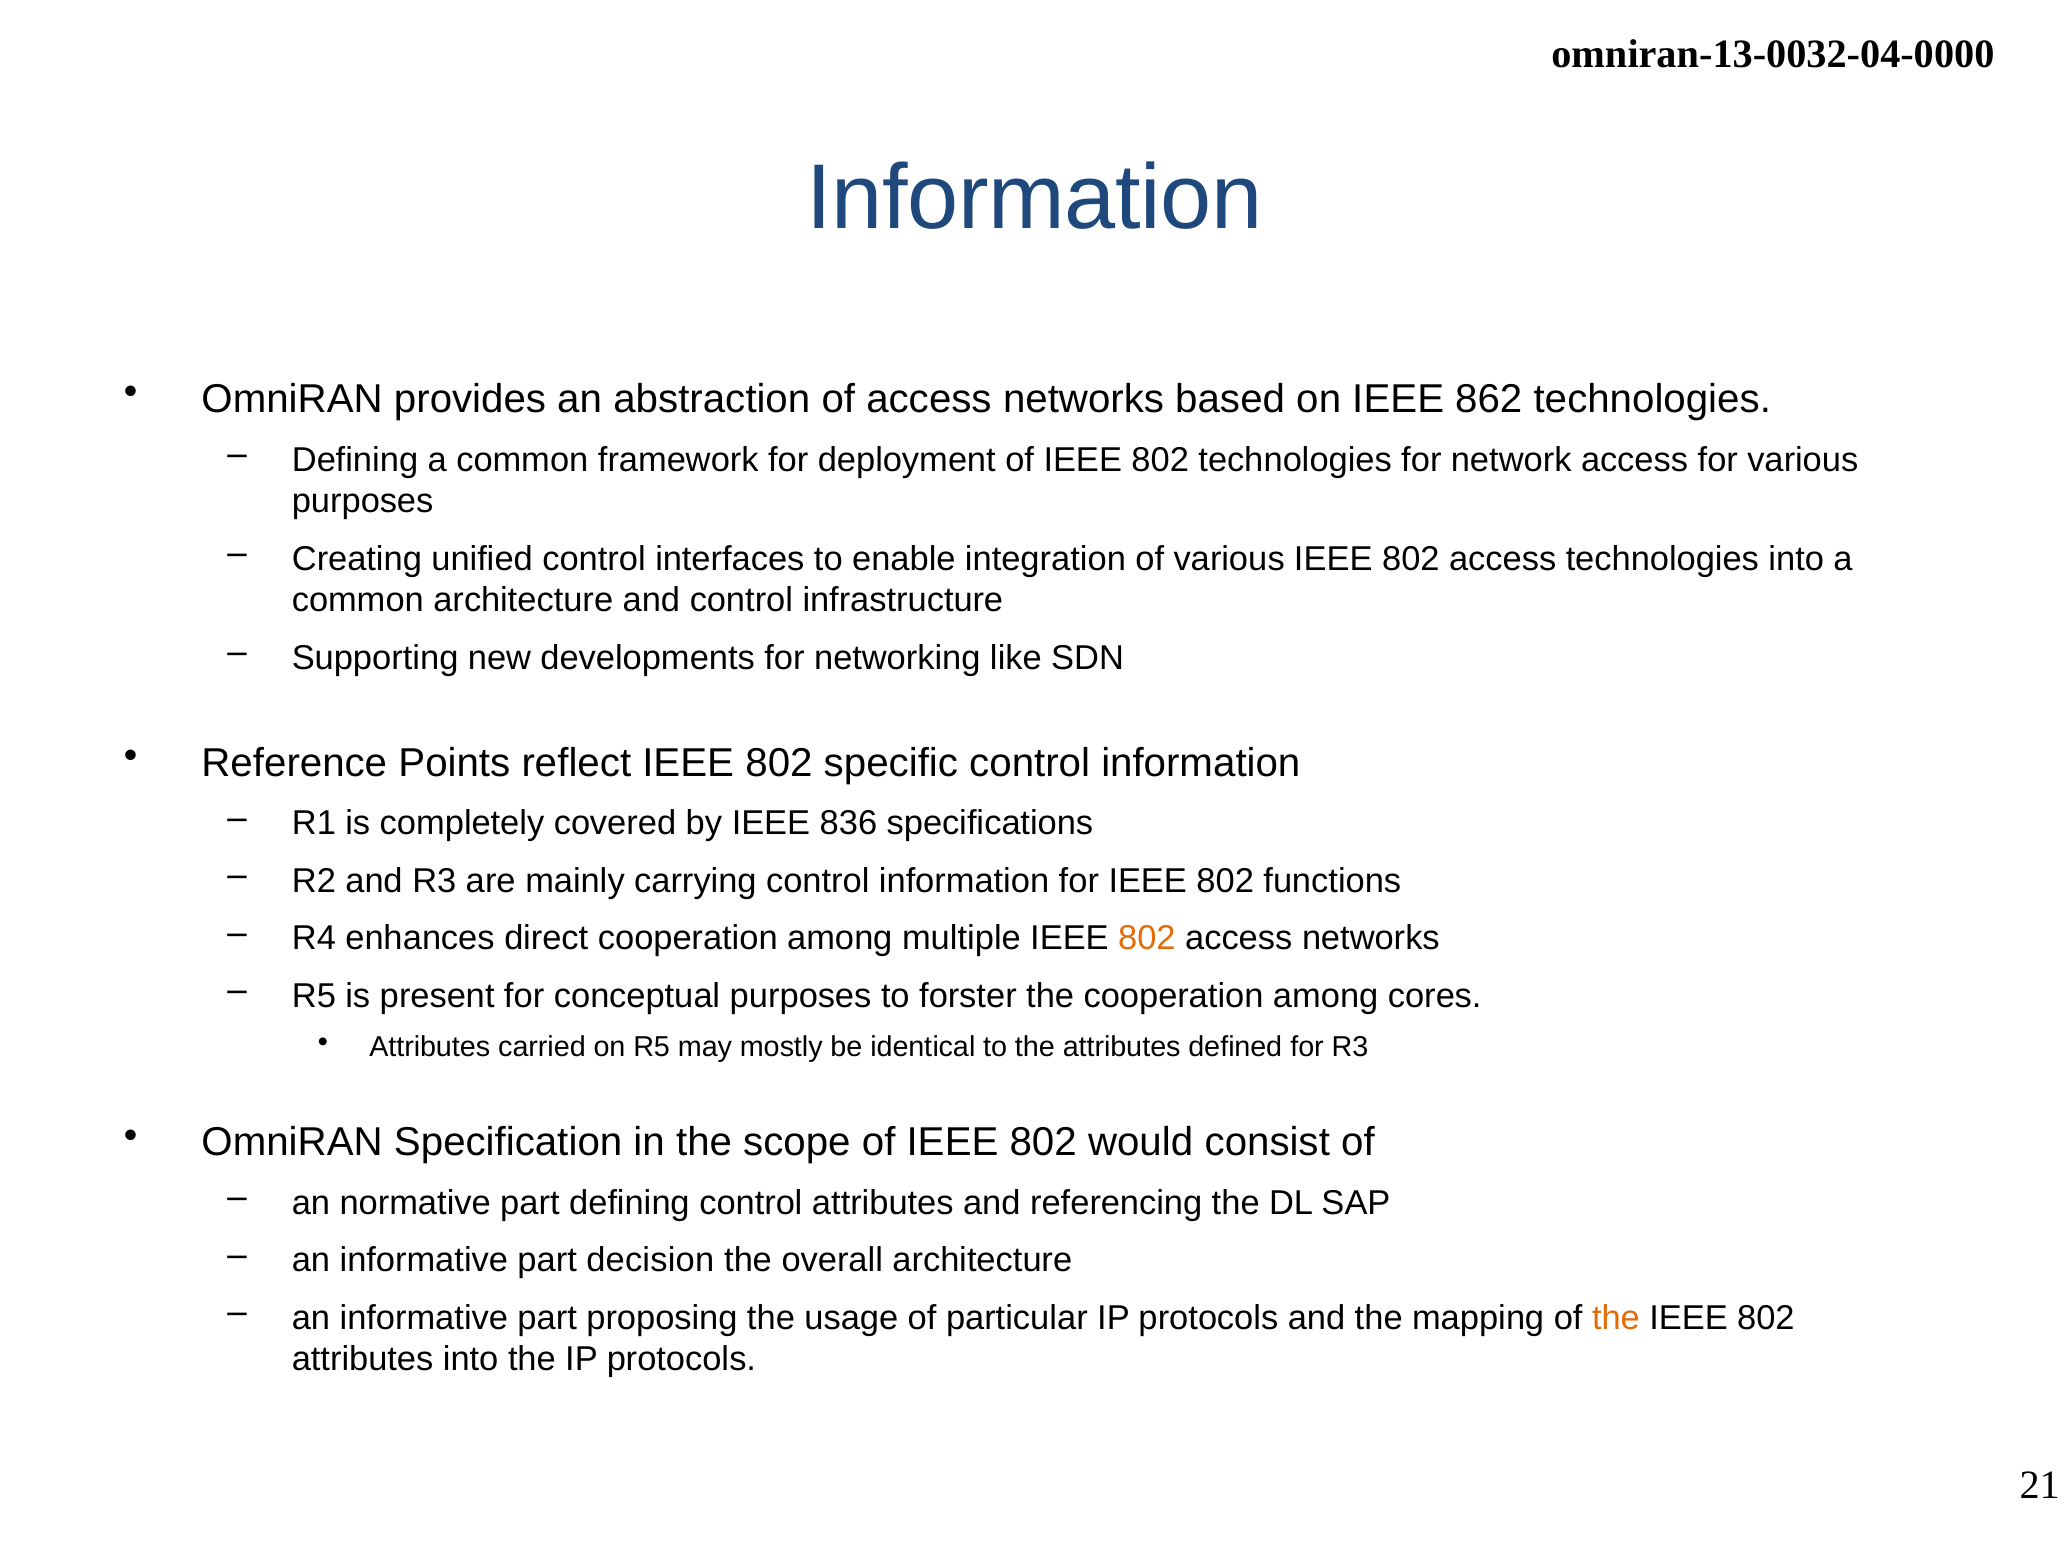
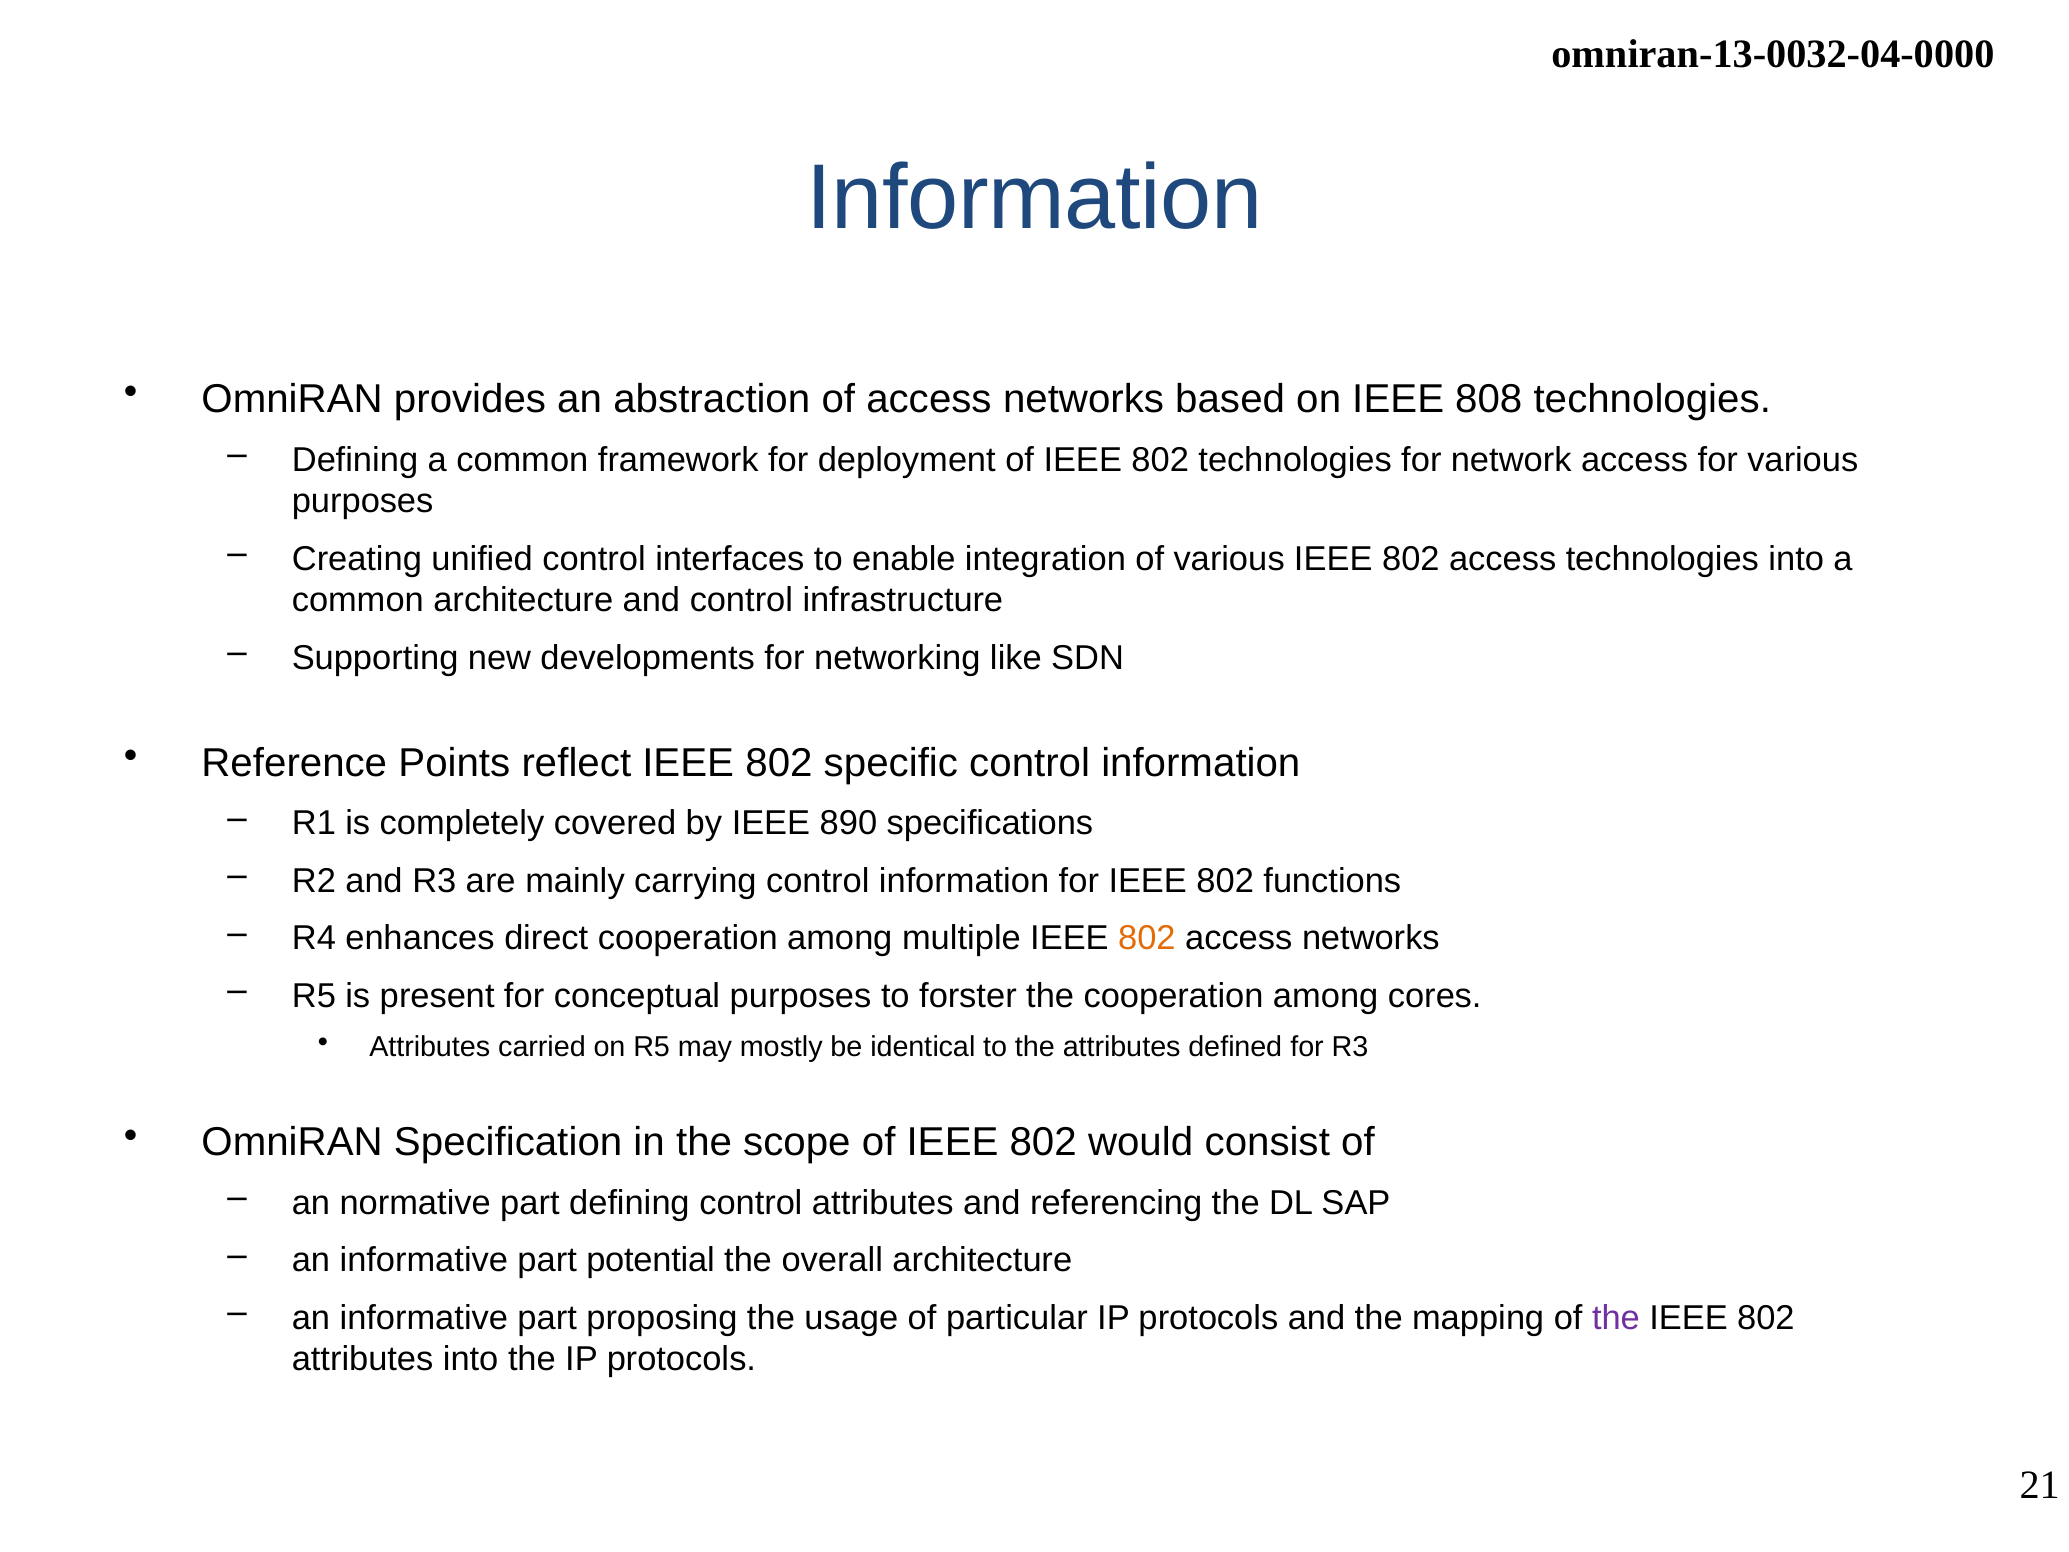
862: 862 -> 808 (1489, 399)
836: 836 -> 890 (848, 823)
decision: decision -> potential (650, 1260)
the colour: orange -> purple (1616, 1318)
